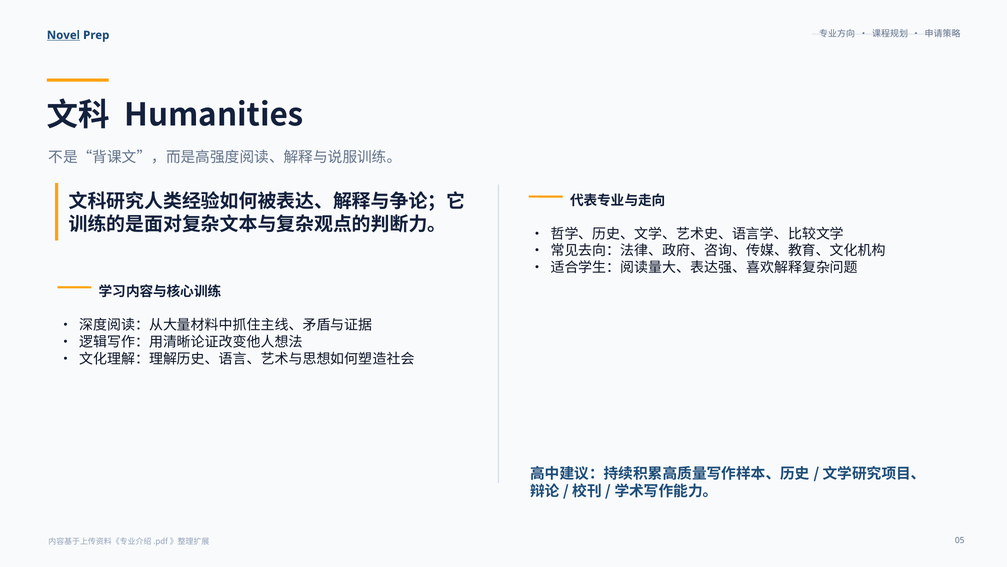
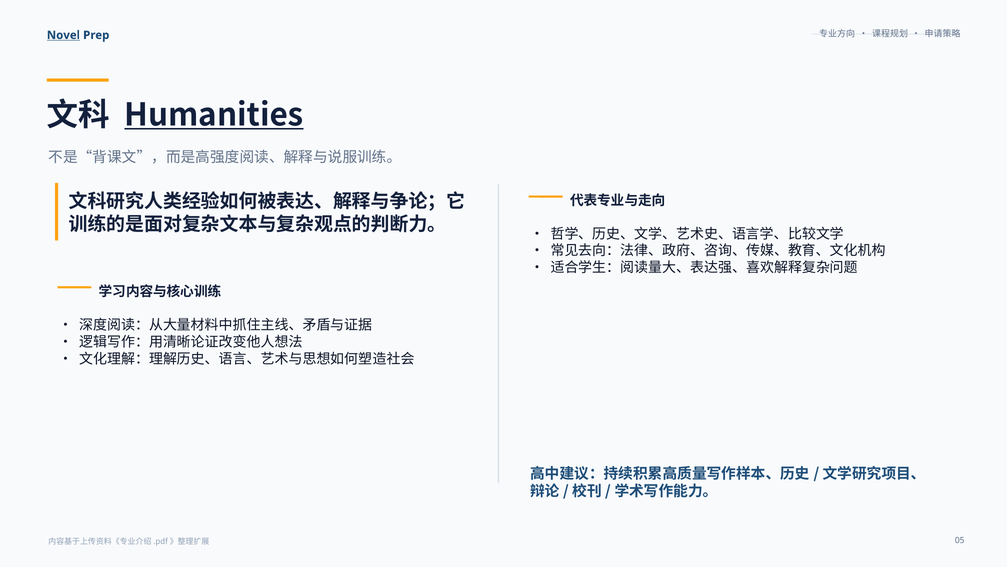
Humanities underline: none -> present (214, 115)
